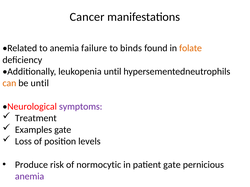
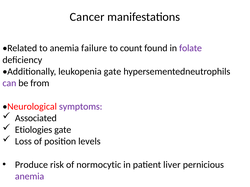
binds: binds -> count (131, 48)
folate colour: orange -> purple (191, 48)
leukopenia until: until -> gate (112, 72)
can colour: orange -> purple (9, 83)
be until: until -> from (40, 83)
Treatment: Treatment -> Associated (36, 118)
Examples: Examples -> Etiologies (34, 130)
patient gate: gate -> liver (172, 165)
